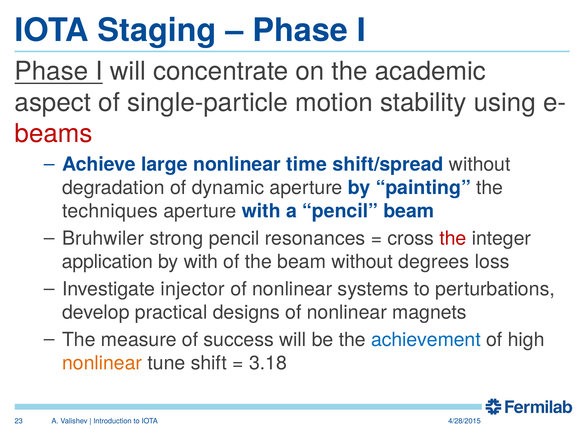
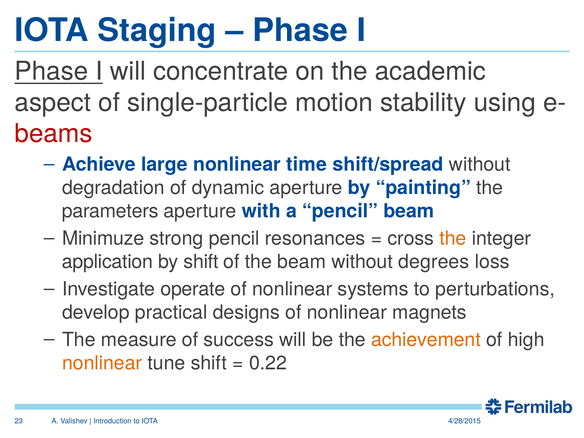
techniques: techniques -> parameters (110, 211)
Bruhwiler: Bruhwiler -> Minimuze (103, 238)
the colour: red -> orange (453, 238)
by with: with -> shift (201, 262)
injector: injector -> operate (193, 289)
achievement colour: blue -> orange (426, 340)
3.18: 3.18 -> 0.22 (268, 363)
